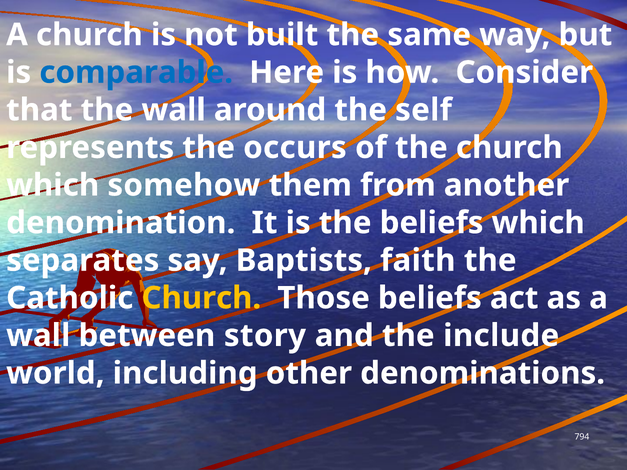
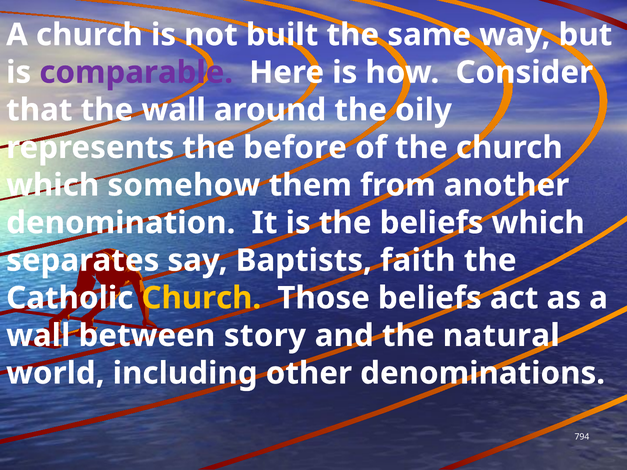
comparable colour: blue -> purple (136, 72)
self: self -> oily (424, 110)
occurs: occurs -> before (295, 148)
include: include -> natural (501, 336)
